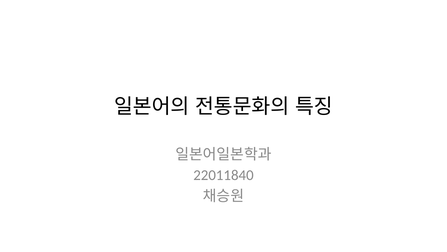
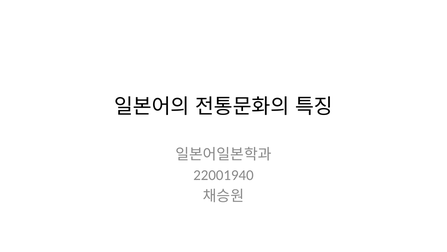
22011840: 22011840 -> 22001940 (223, 175)
